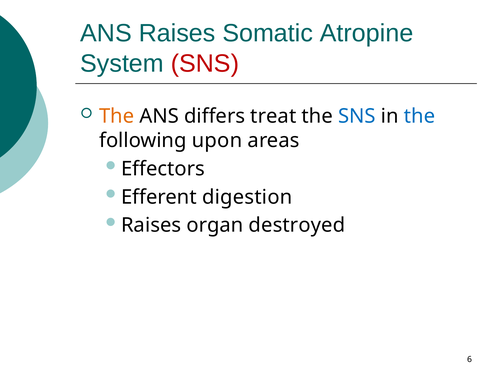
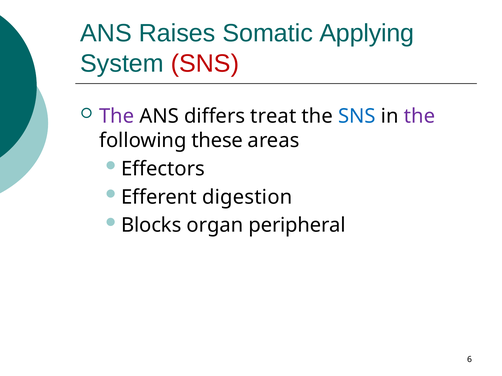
Atropine: Atropine -> Applying (367, 33)
The colour: orange -> purple (117, 116)
the colour: blue -> purple (420, 116)
upon: upon -> these (217, 141)
Raises: Raises -> Blocks (151, 226)
destroyed: destroyed -> peripheral (297, 226)
